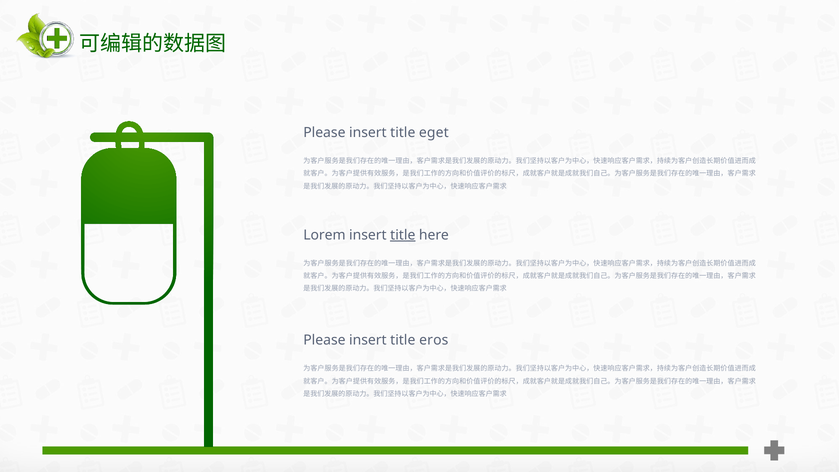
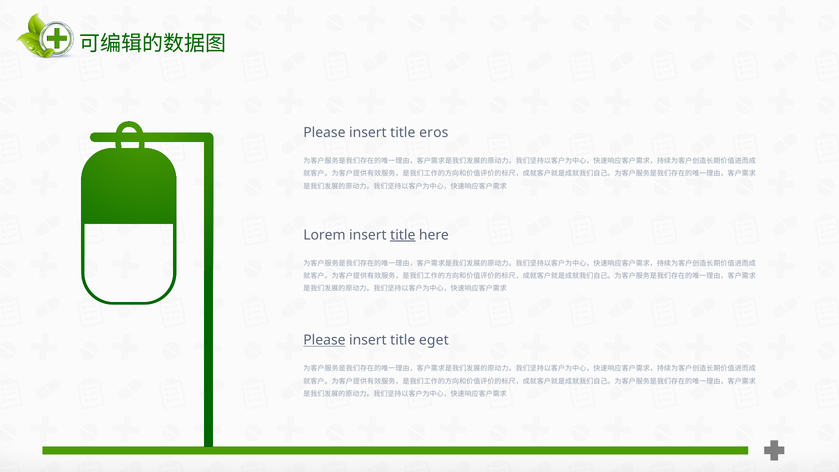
eget: eget -> eros (434, 133)
Please underline: none -> present (324, 340)
eros: eros -> eget (434, 340)
